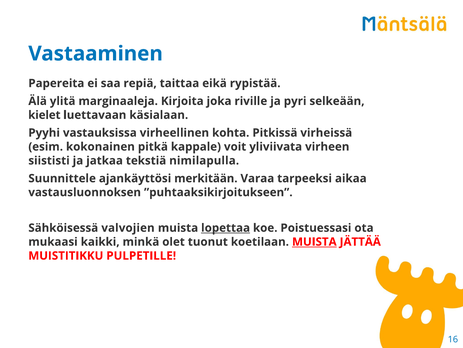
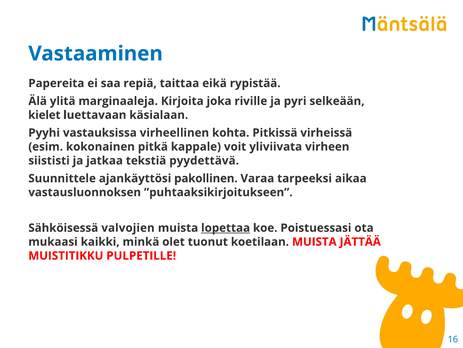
nimilapulla: nimilapulla -> pyydettävä (204, 160)
merkitään: merkitään -> pakollinen (206, 178)
MUISTA underline: present -> none (314, 241)
